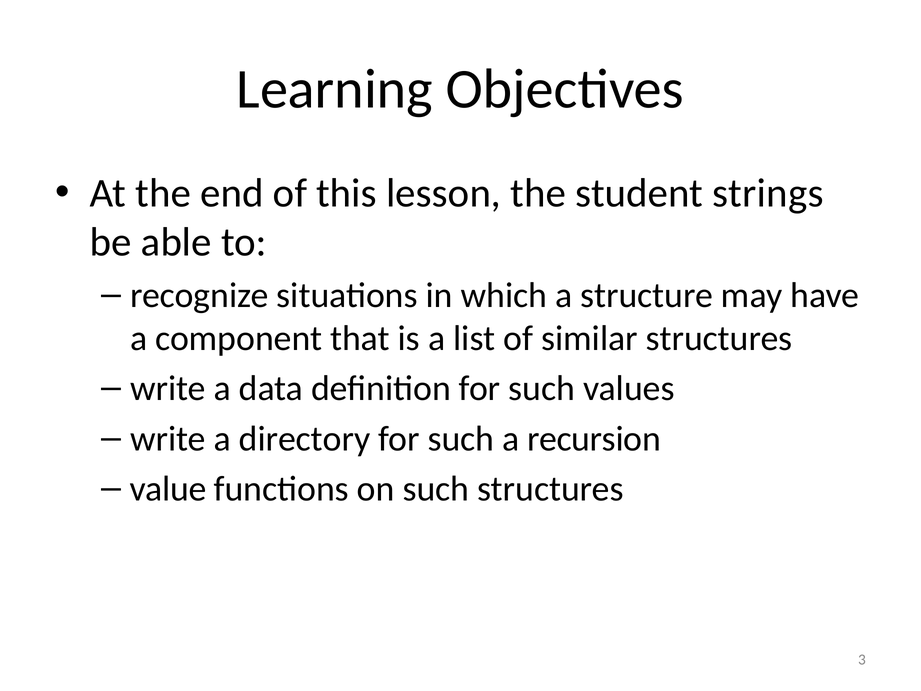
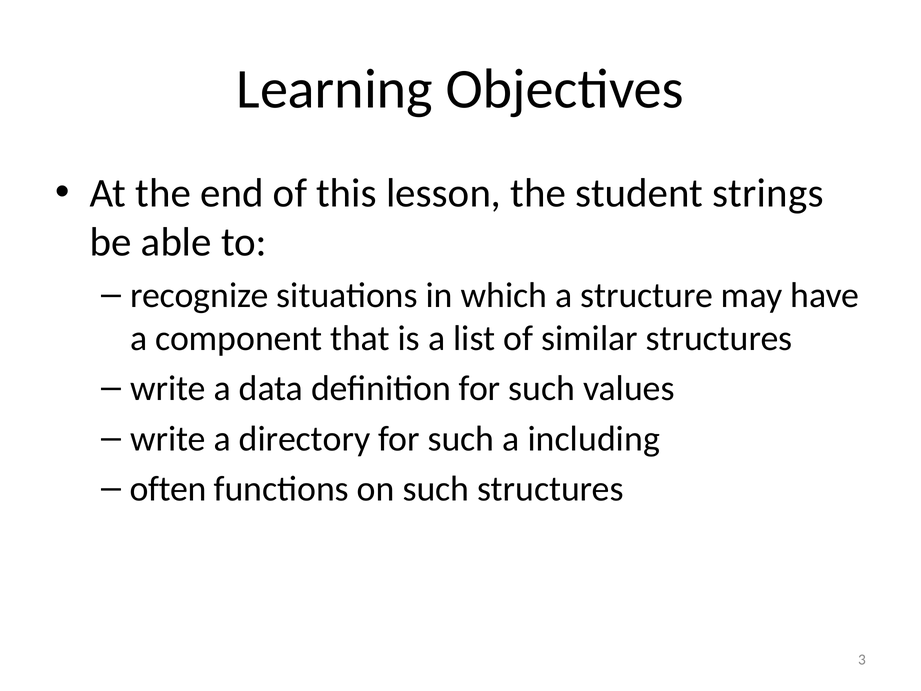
recursion: recursion -> including (594, 439)
value: value -> often (168, 489)
